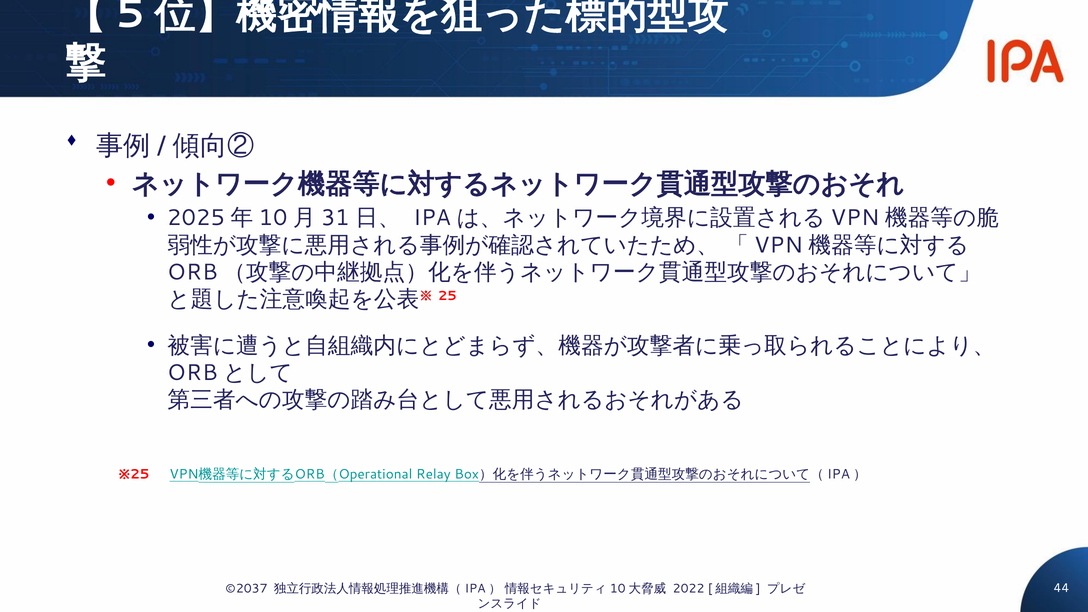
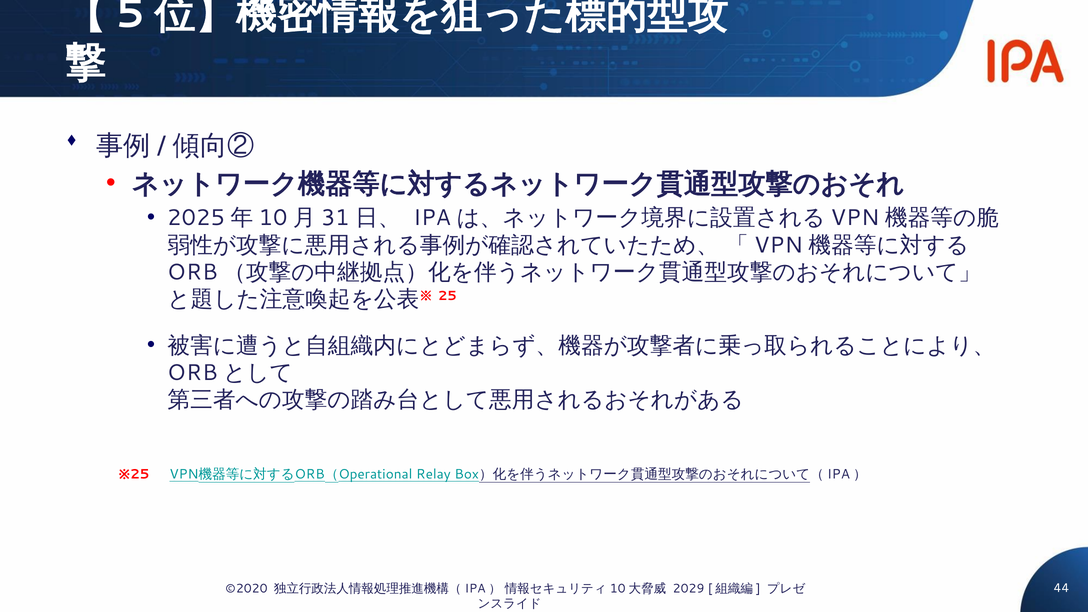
©2037: ©2037 -> ©2020 (246, 589)
2022: 2022 -> 2029 (689, 589)
